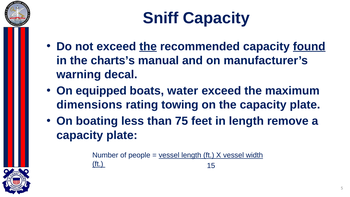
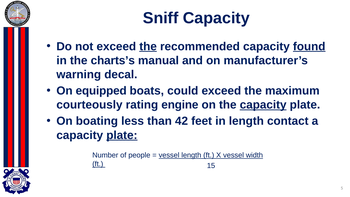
water: water -> could (183, 91)
dimensions: dimensions -> courteously (89, 105)
towing: towing -> engine (180, 105)
capacity underline: none -> present (263, 105)
75: 75 -> 42 (182, 121)
remove: remove -> contact (288, 121)
plate underline: none -> present (122, 135)
